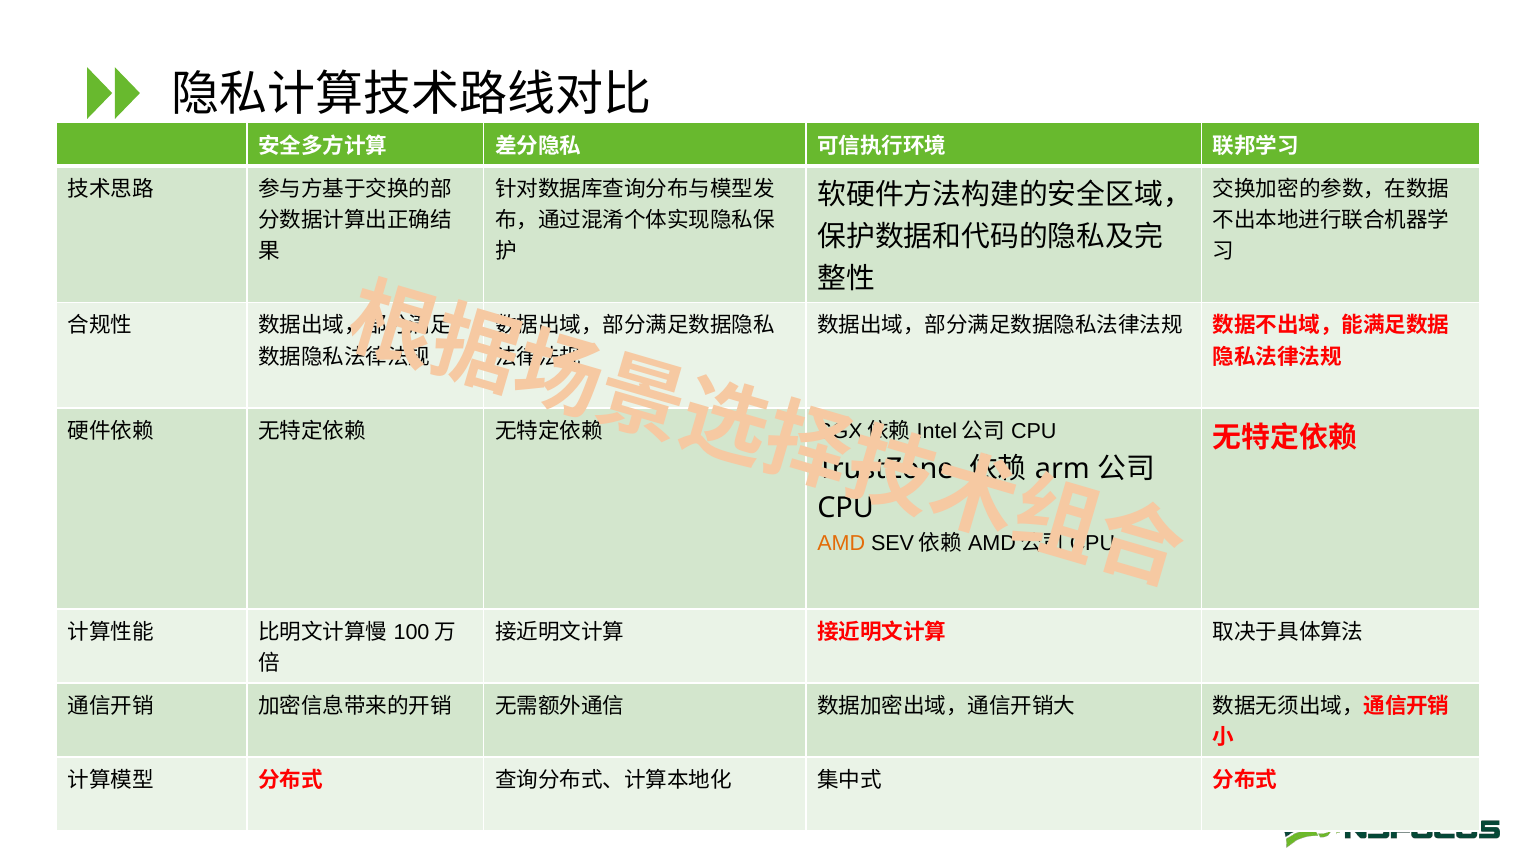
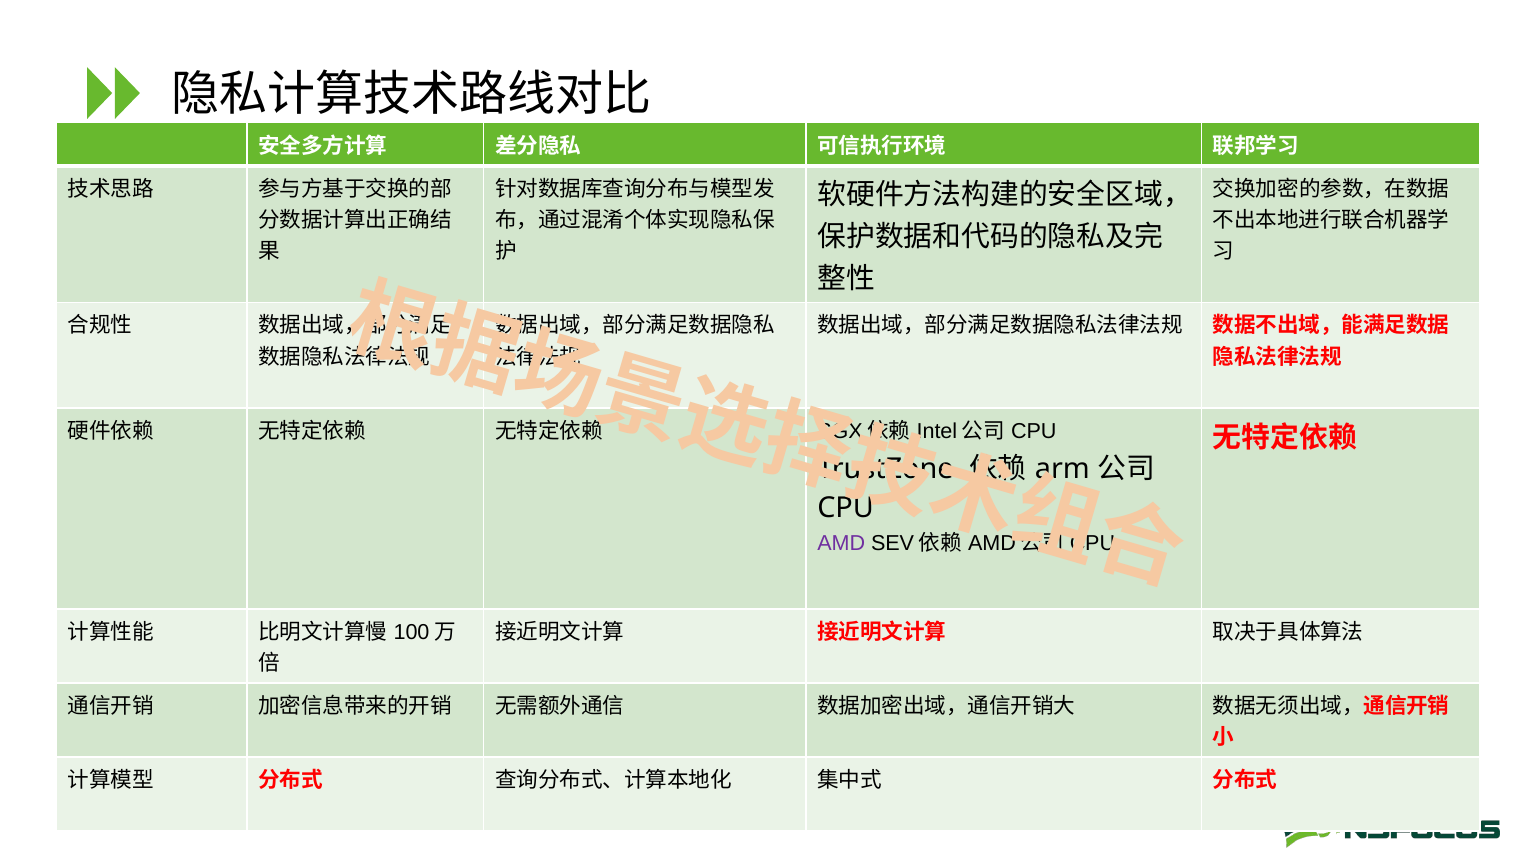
AMD colour: orange -> purple (841, 544)
